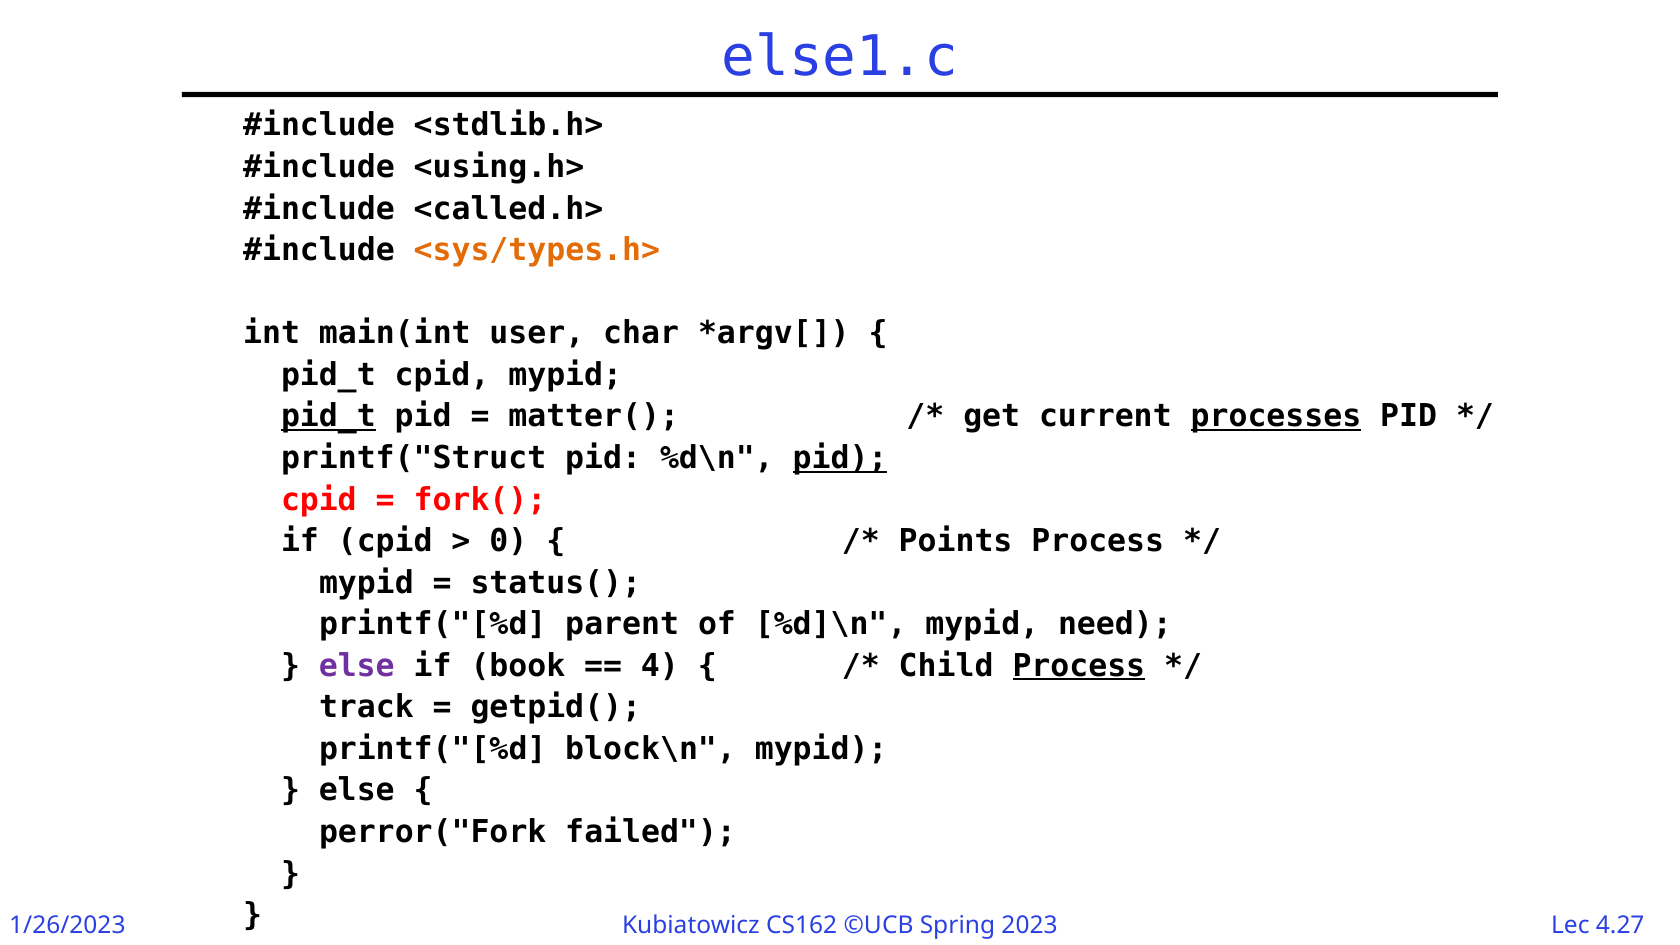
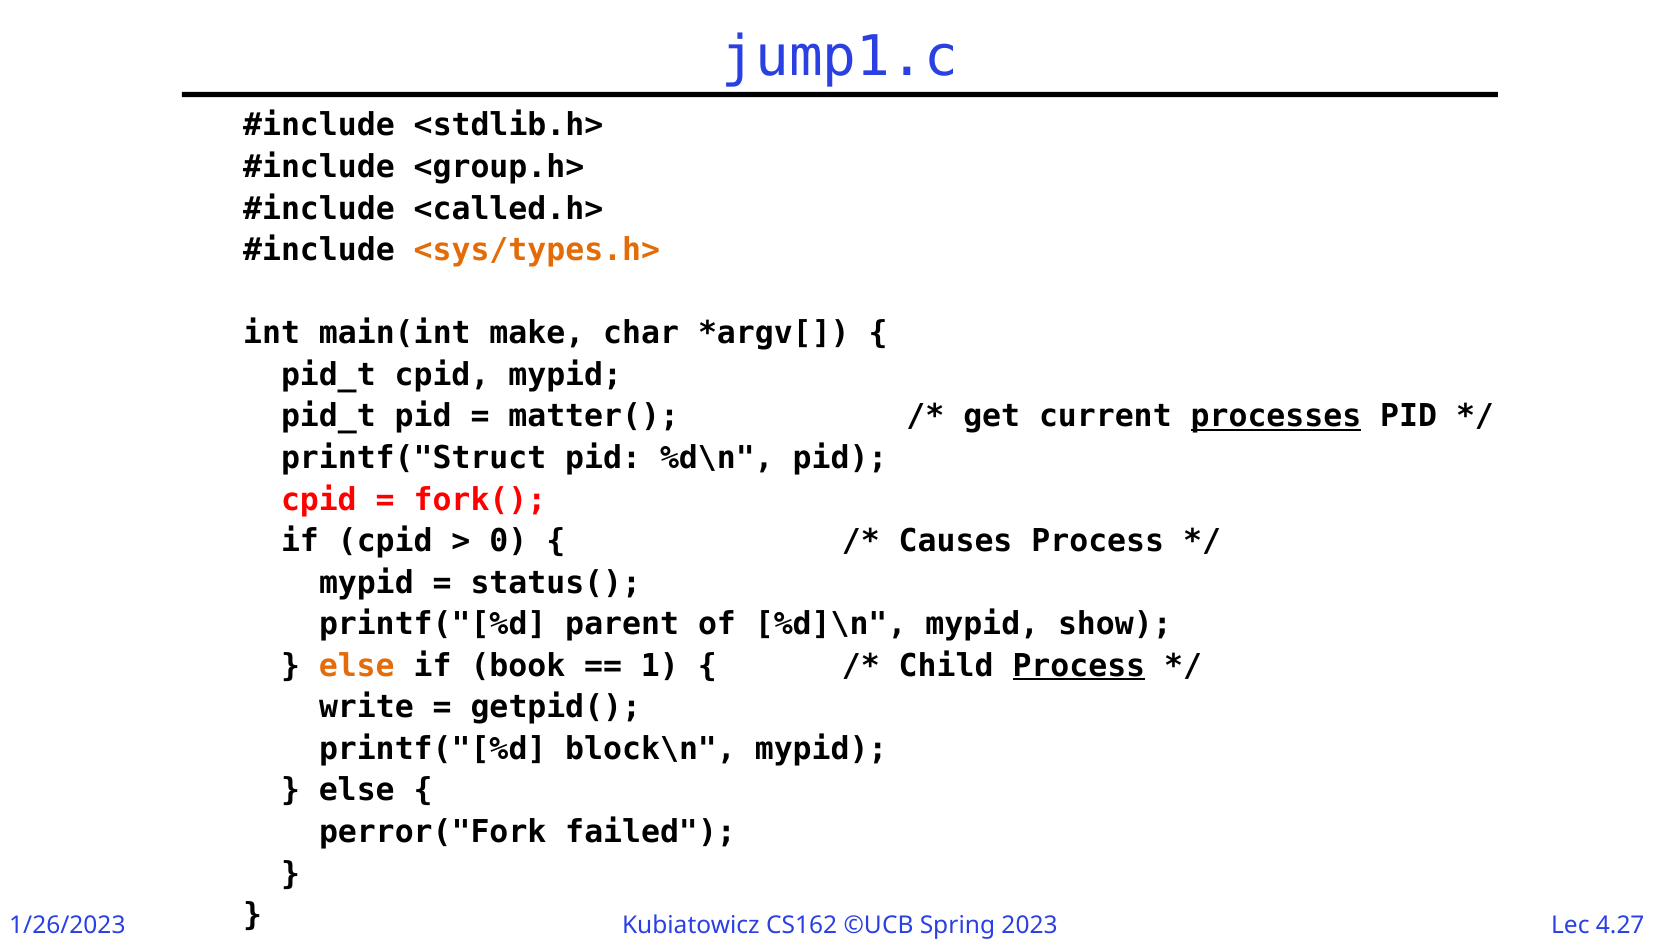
else1.c: else1.c -> jump1.c (840, 57)
<using.h>: <using.h> -> <group.h> (499, 167)
user: user -> make (537, 333)
pid_t underline: present -> none (328, 416)
pid underline: present -> none (840, 458)
Points: Points -> Causes (956, 541)
need: need -> show (1115, 624)
else colour: purple -> orange (357, 666)
4: 4 -> 1 (660, 666)
track: track -> write (366, 707)
